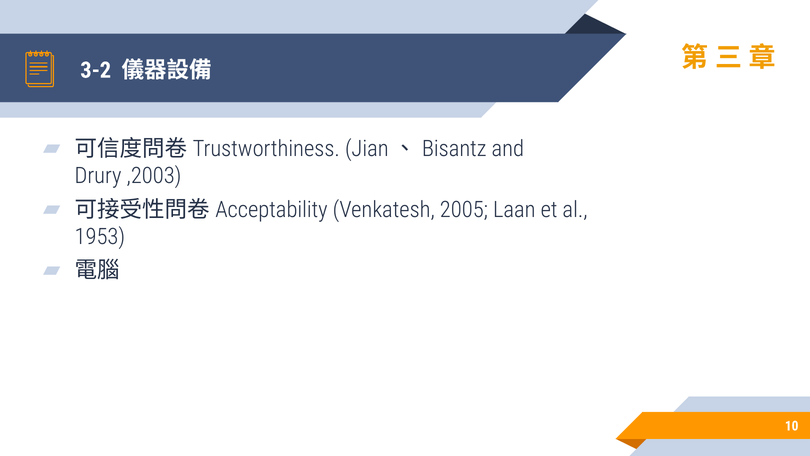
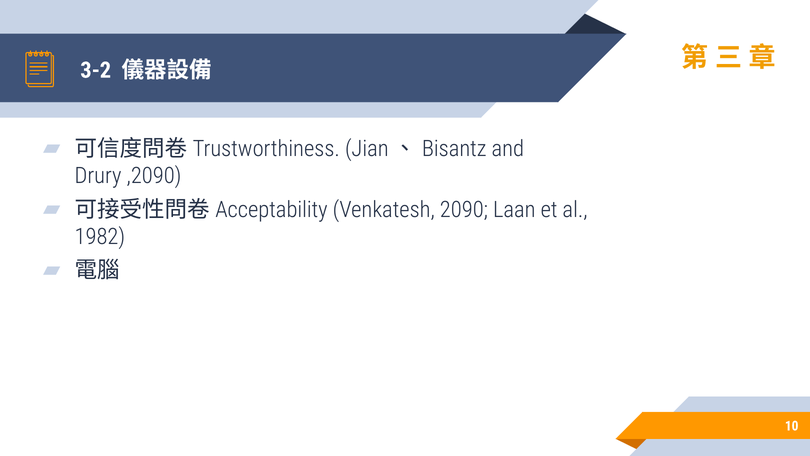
,2003: ,2003 -> ,2090 (154, 176)
2005: 2005 -> 2090 (464, 209)
1953: 1953 -> 1982 (100, 236)
